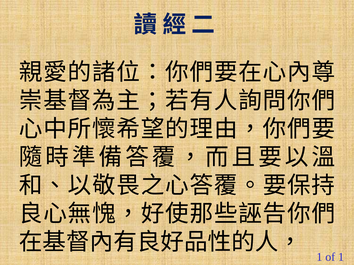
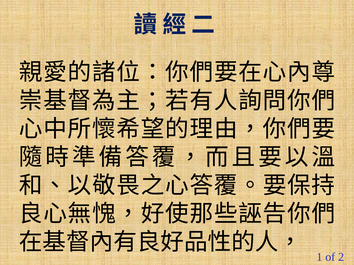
of 1: 1 -> 2 (341, 257)
